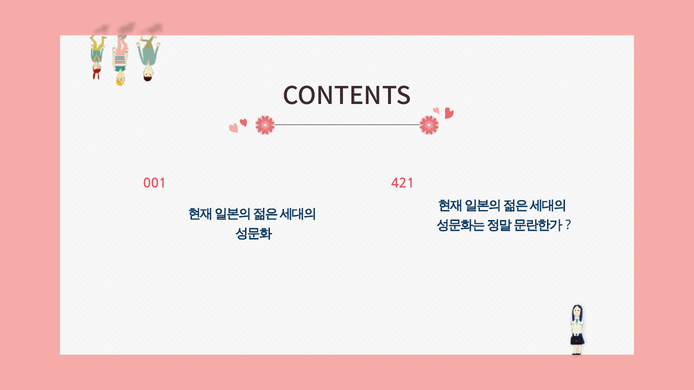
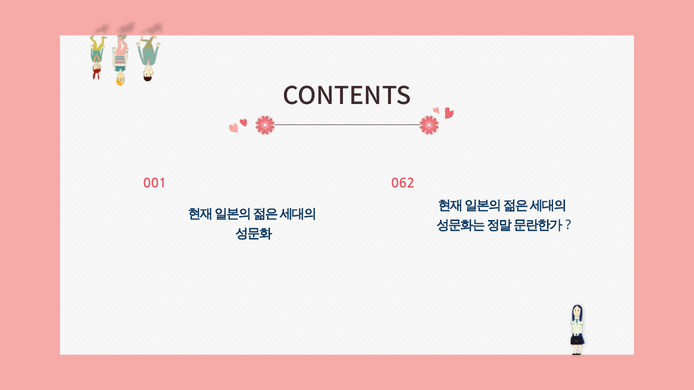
421: 421 -> 062 (403, 184)
